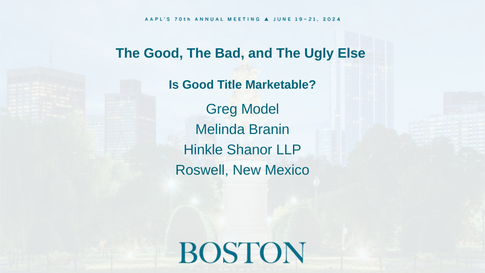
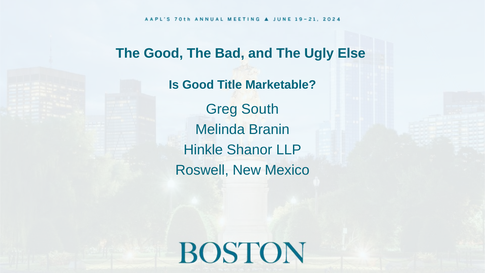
Model: Model -> South (260, 109)
